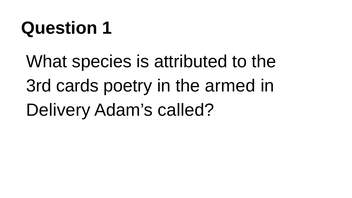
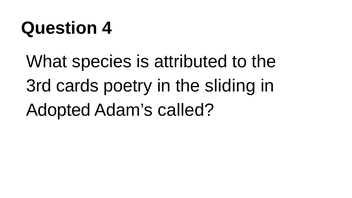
1: 1 -> 4 (107, 28)
armed: armed -> sliding (230, 86)
Delivery: Delivery -> Adopted (58, 110)
